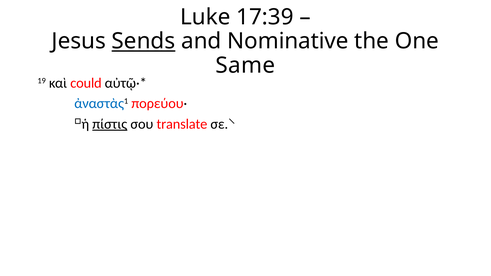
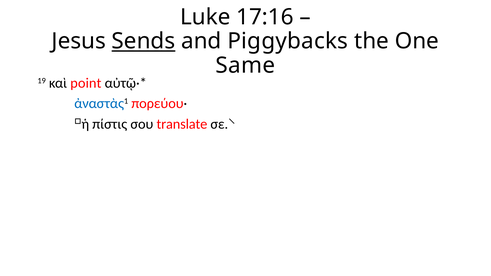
17:39: 17:39 -> 17:16 (265, 17)
Nominative: Nominative -> Piggybacks (288, 41)
could: could -> point (86, 83)
πίστις underline: present -> none (110, 124)
